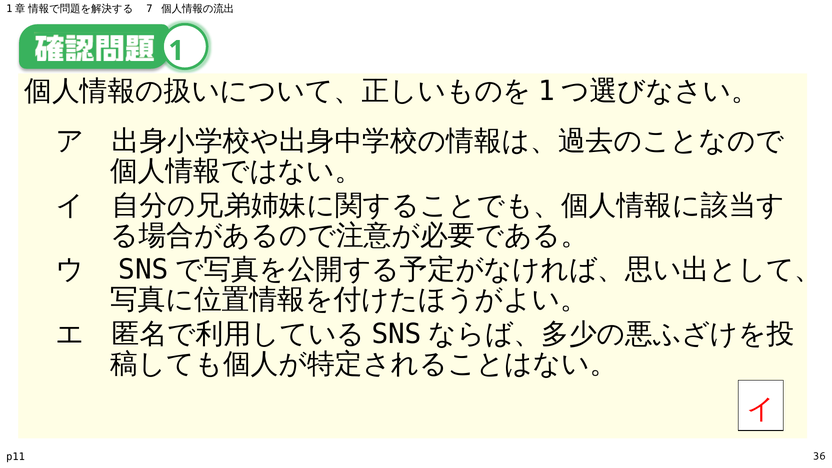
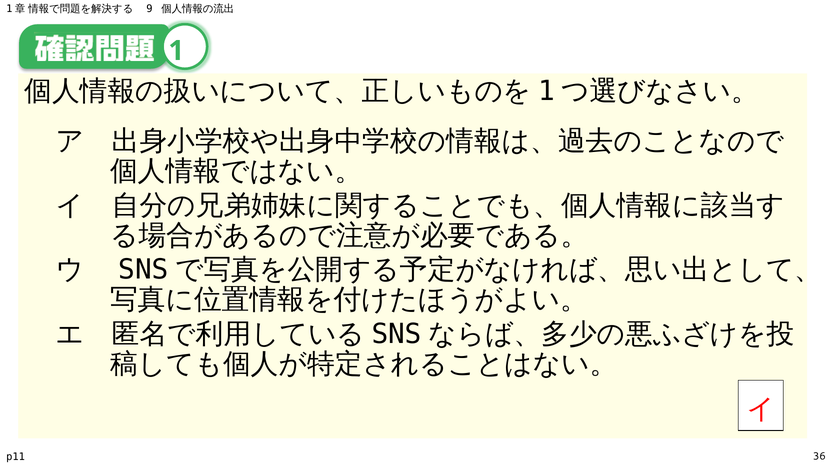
7: 7 -> 9 (149, 9)
